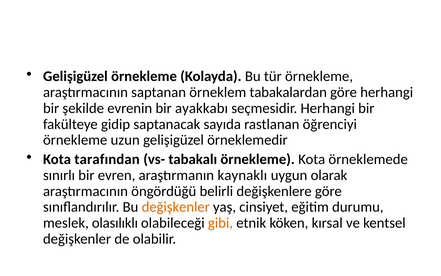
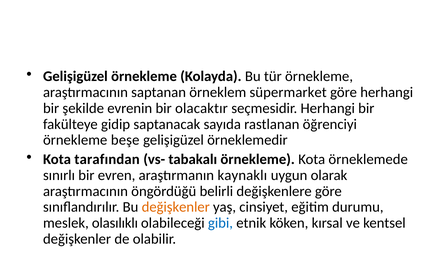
tabakalardan: tabakalardan -> süpermarket (288, 92)
ayakkabı: ayakkabı -> olacaktır (201, 108)
uzun: uzun -> beşe (125, 140)
gibi colour: orange -> blue (220, 223)
